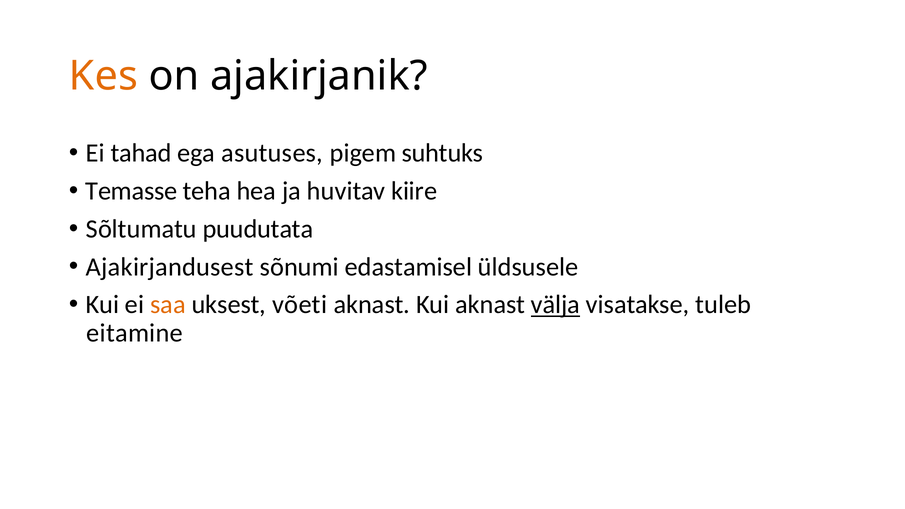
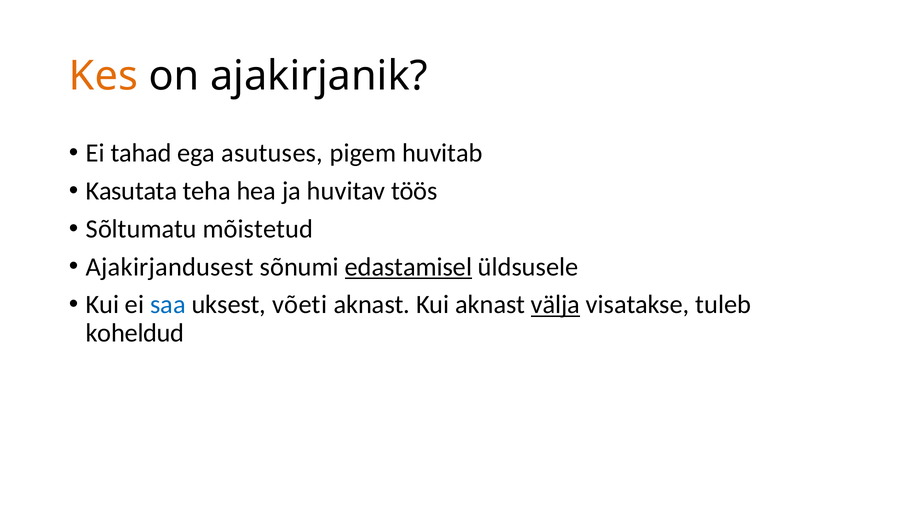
suhtuks: suhtuks -> huvitab (442, 153)
Temasse: Temasse -> Kasutata (131, 191)
kiire: kiire -> töös (414, 191)
puudutata: puudutata -> mõistetud (258, 229)
edastamisel underline: none -> present (408, 267)
saa colour: orange -> blue (168, 305)
eitamine: eitamine -> koheldud (135, 333)
